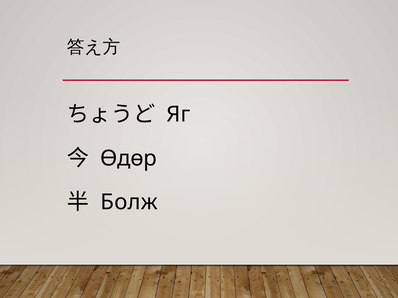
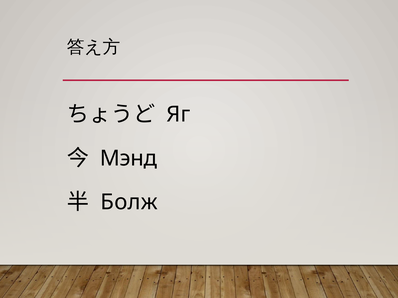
Өдөр: Өдөр -> Мэнд (128, 158)
